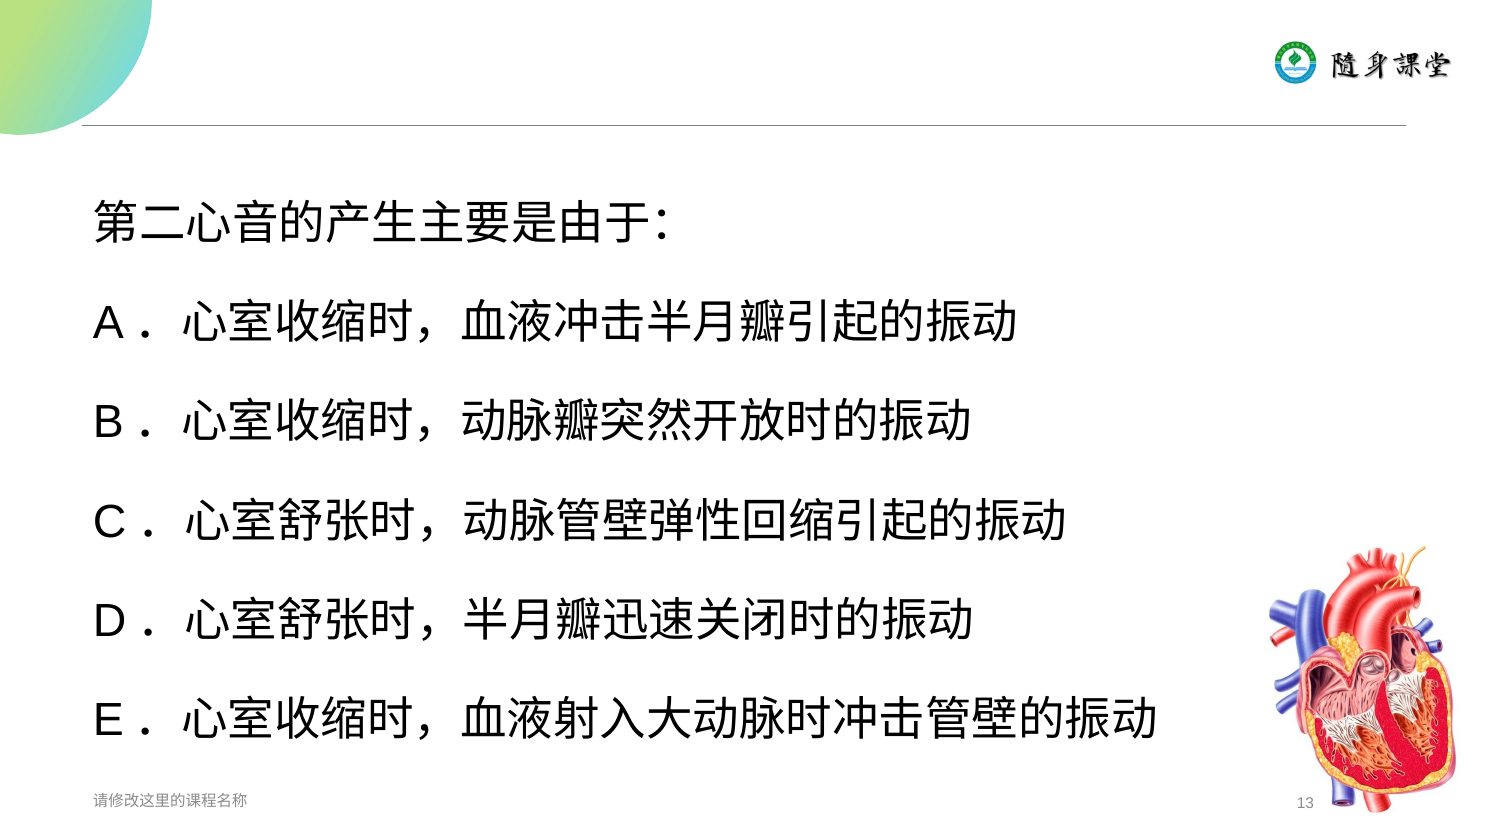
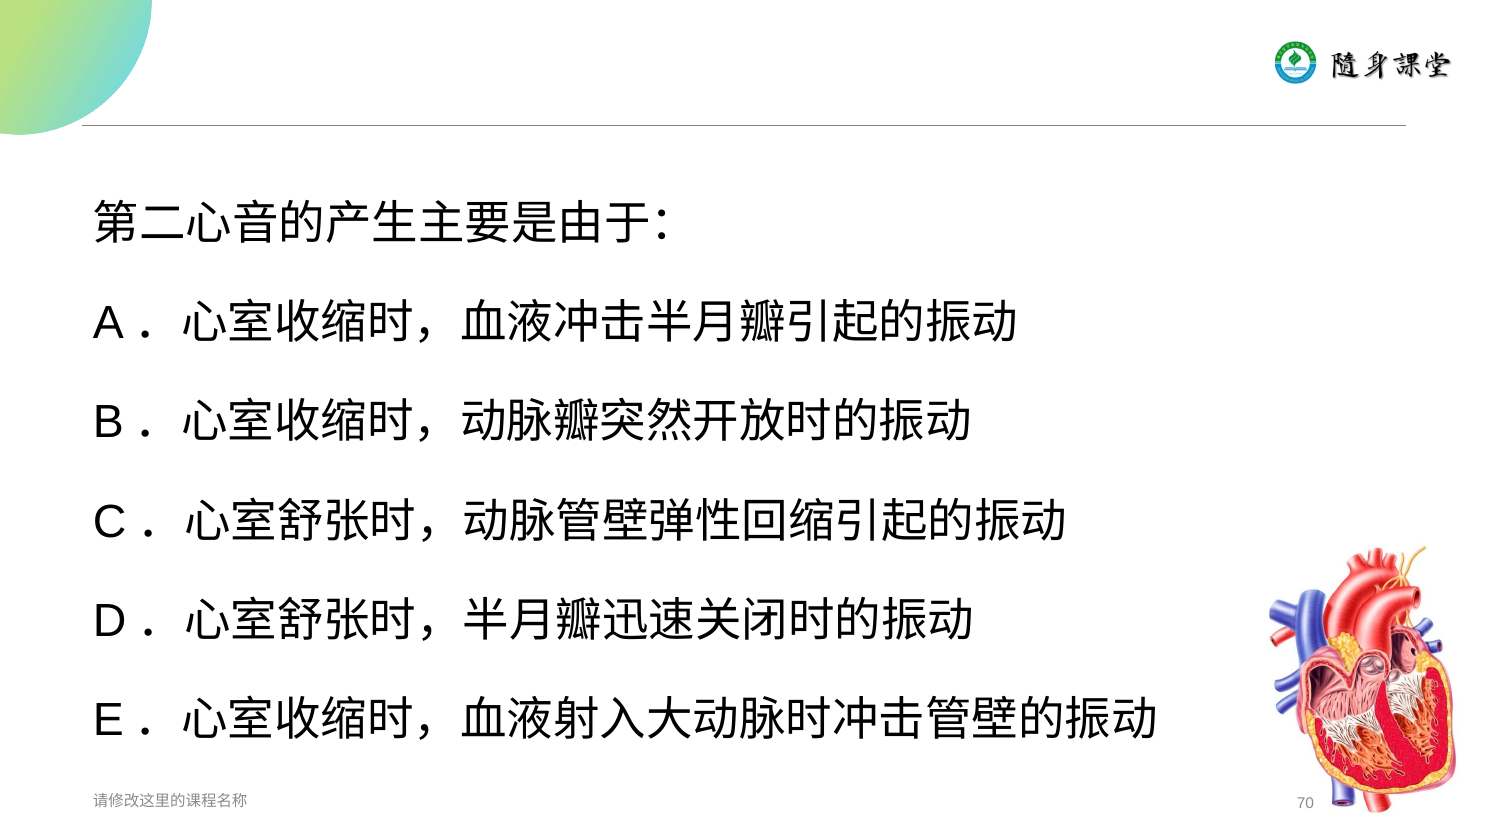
13: 13 -> 70 (1305, 803)
